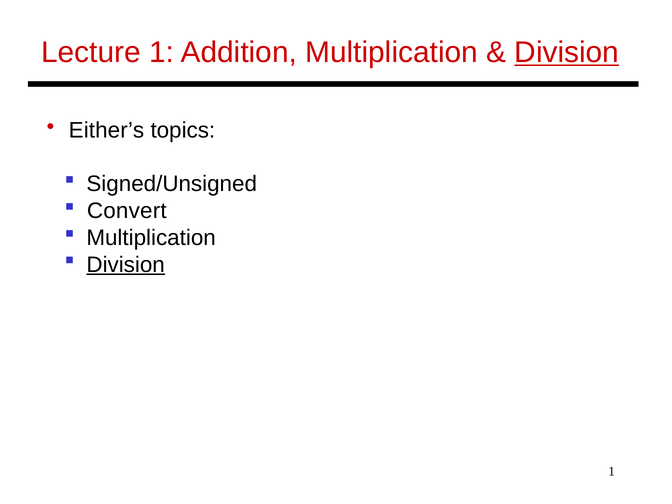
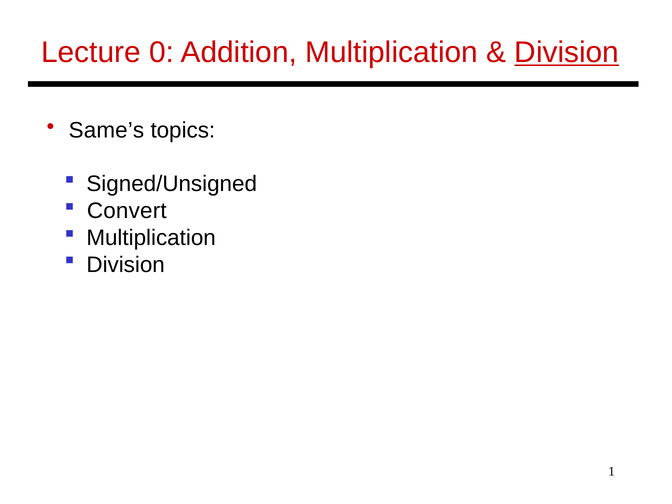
Lecture 1: 1 -> 0 (162, 52)
Either’s: Either’s -> Same’s (106, 130)
Division underline: present -> none (126, 265)
